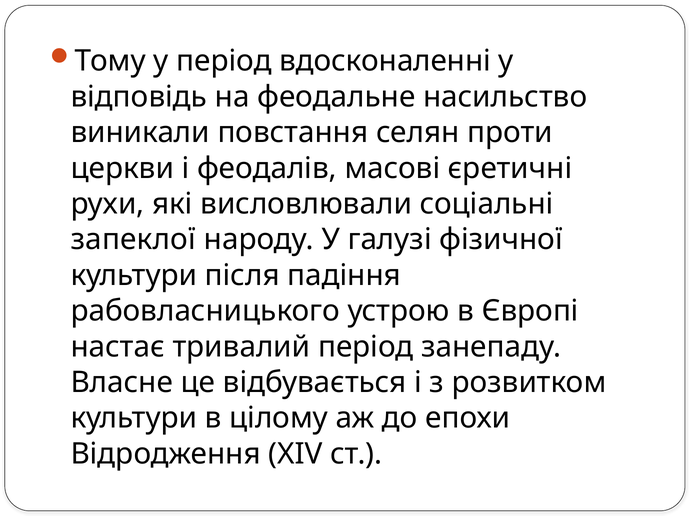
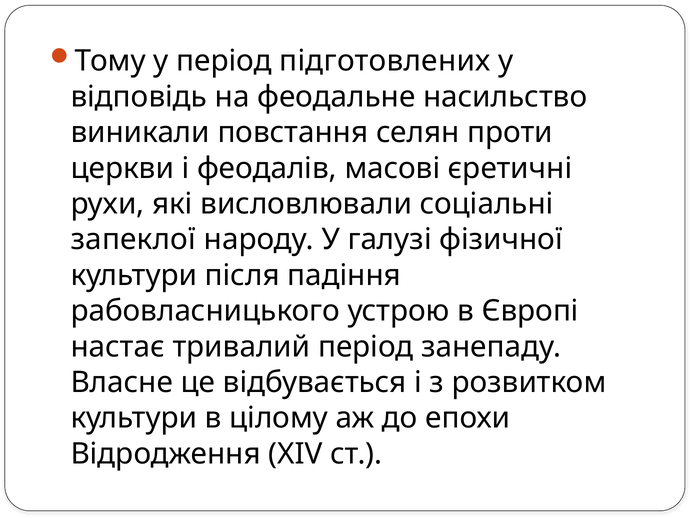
вдосконаленні: вдосконаленні -> підготовлених (385, 61)
